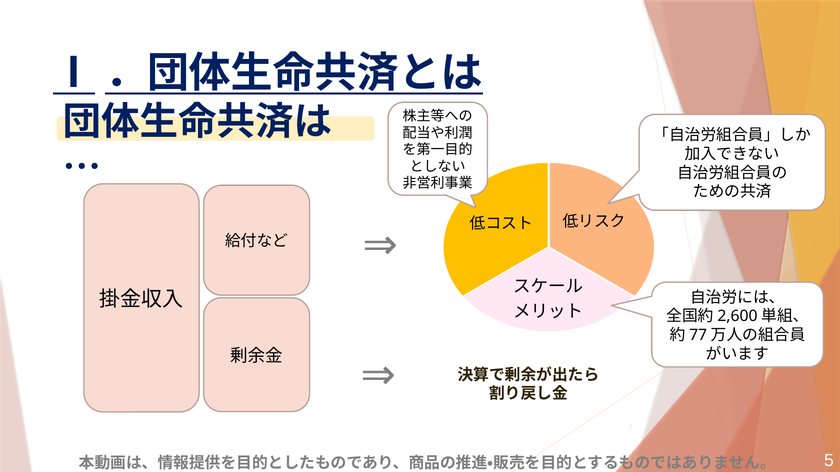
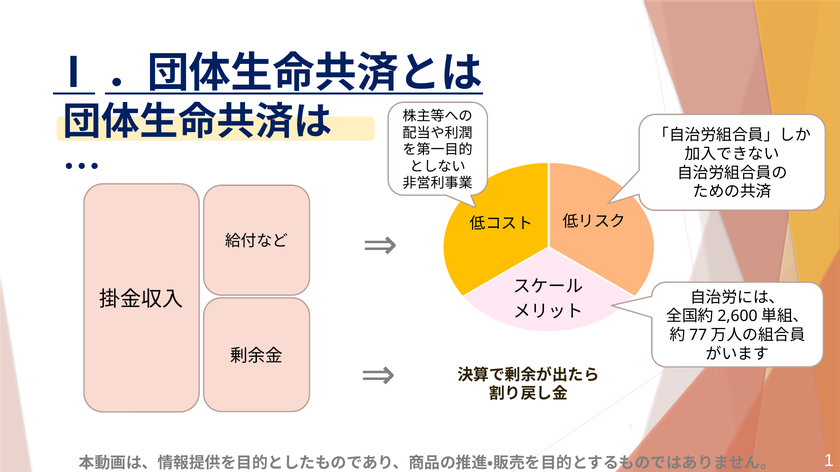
5: 5 -> 1 (829, 461)
